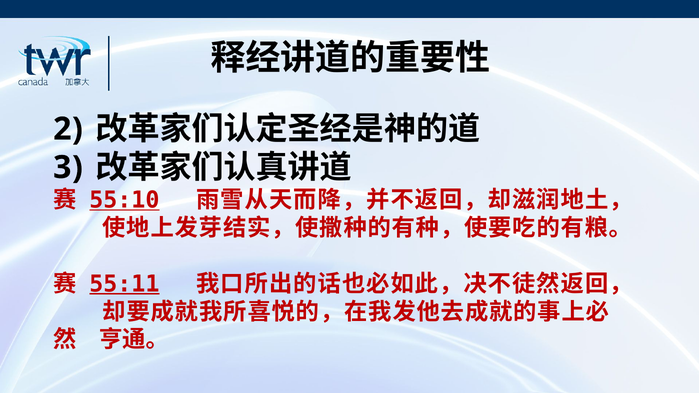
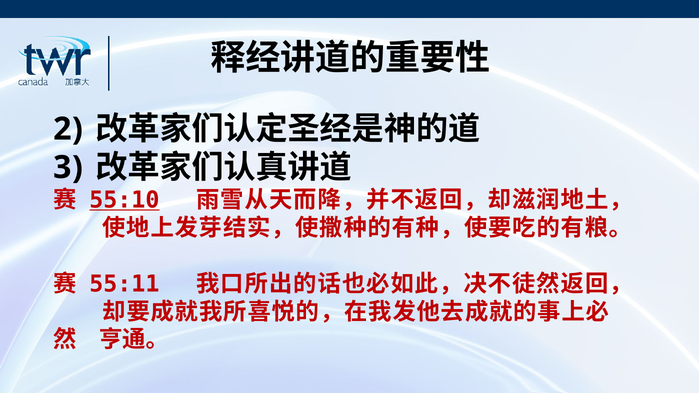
55:11 underline: present -> none (124, 284)
